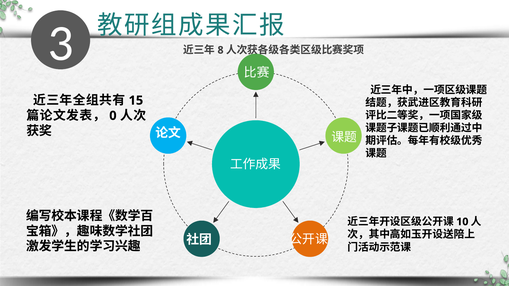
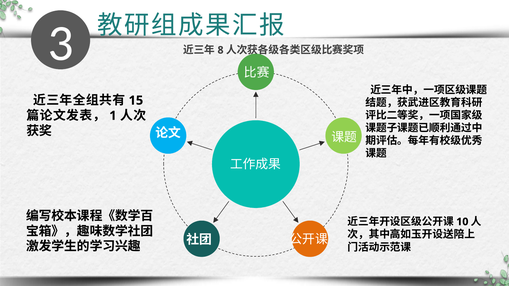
0: 0 -> 1 (113, 116)
